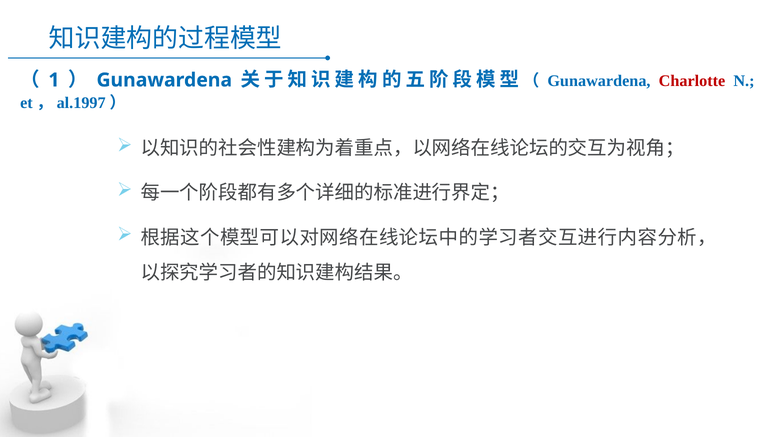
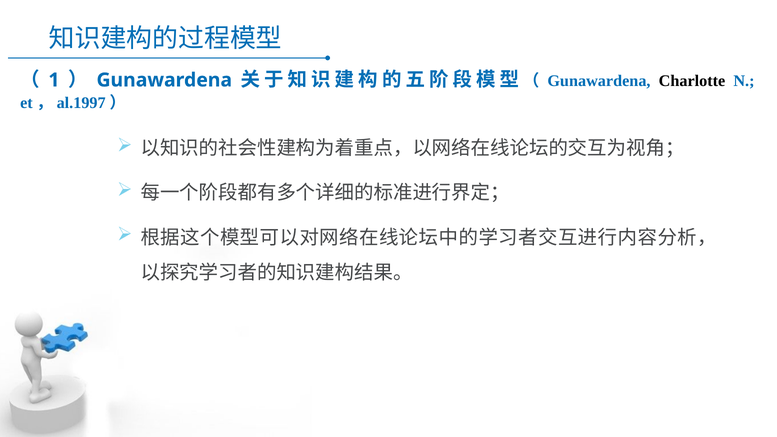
Charlotte colour: red -> black (692, 81)
